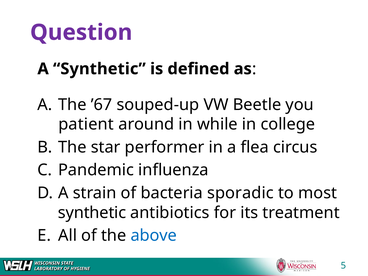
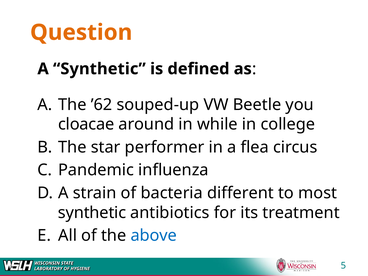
Question colour: purple -> orange (81, 32)
’67: ’67 -> ’62 (102, 105)
patient: patient -> cloacae (86, 124)
sporadic: sporadic -> different (240, 193)
